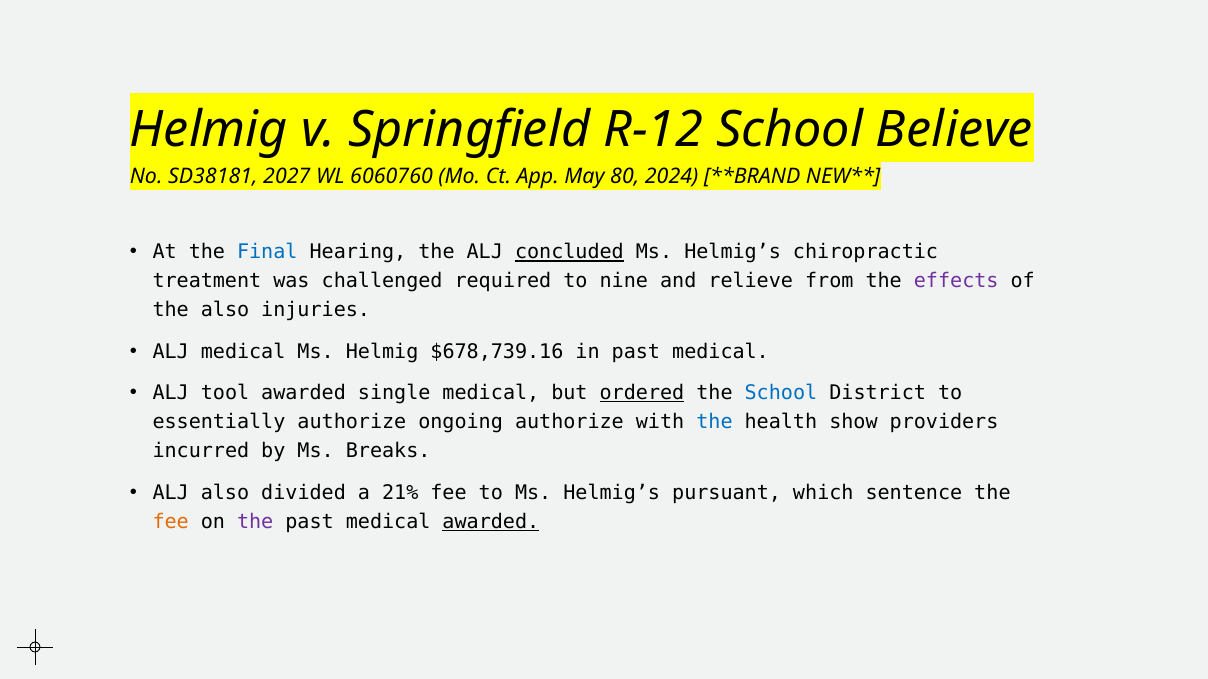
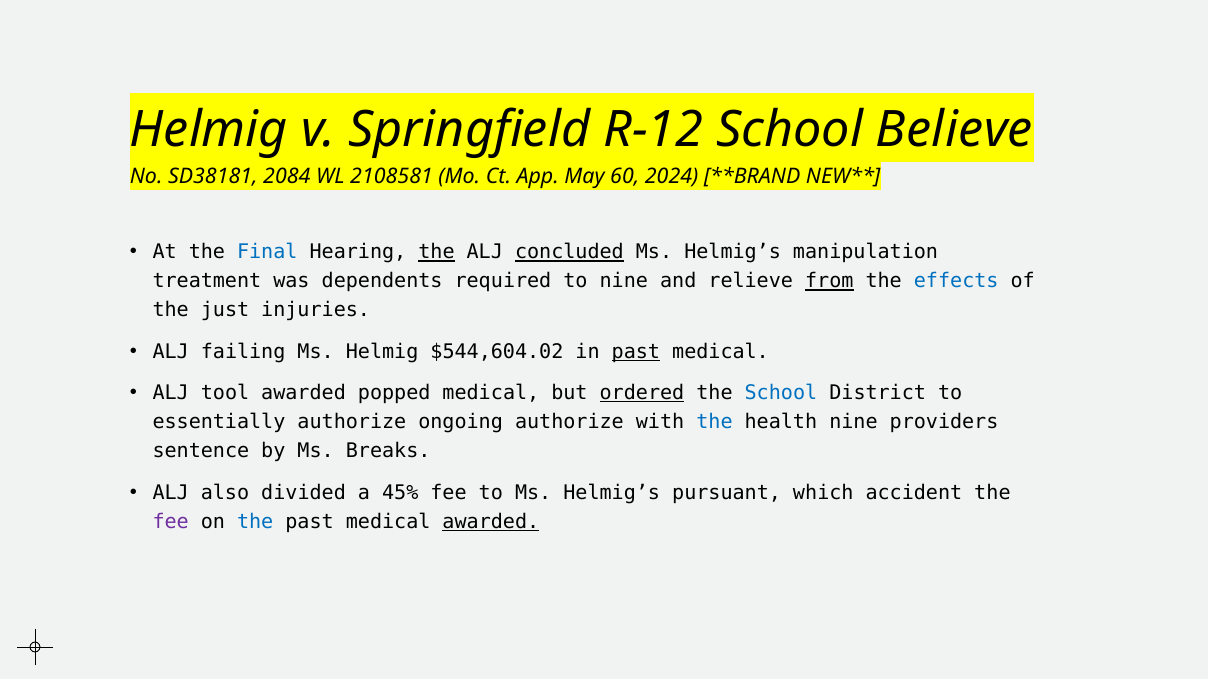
2027: 2027 -> 2084 (287, 177)
6060760: 6060760 -> 2108581 (392, 177)
80: 80 -> 60 (625, 177)
the underline: none -> present (436, 252)
chiropractic: chiropractic -> manipulation (866, 252)
challenged: challenged -> dependents (382, 281)
from underline: none -> present (829, 281)
effects colour: purple -> blue (956, 281)
the also: also -> just (225, 310)
ALJ medical: medical -> failing (243, 352)
$678,739.16: $678,739.16 -> $544,604.02 (497, 352)
past underline: none -> present (636, 352)
single: single -> popped (394, 394)
health show: show -> nine (854, 422)
incurred: incurred -> sentence (201, 451)
21%: 21% -> 45% (400, 493)
sentence: sentence -> accident (914, 493)
fee colour: orange -> purple (171, 522)
the colour: purple -> blue (255, 522)
